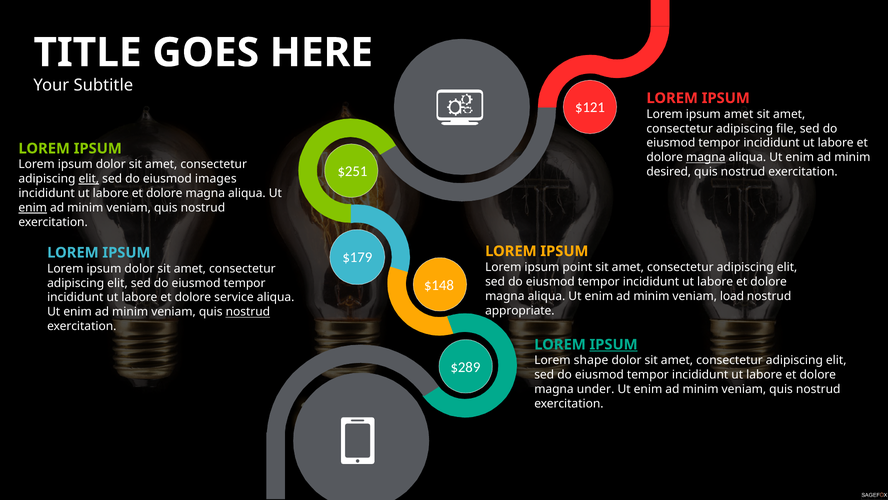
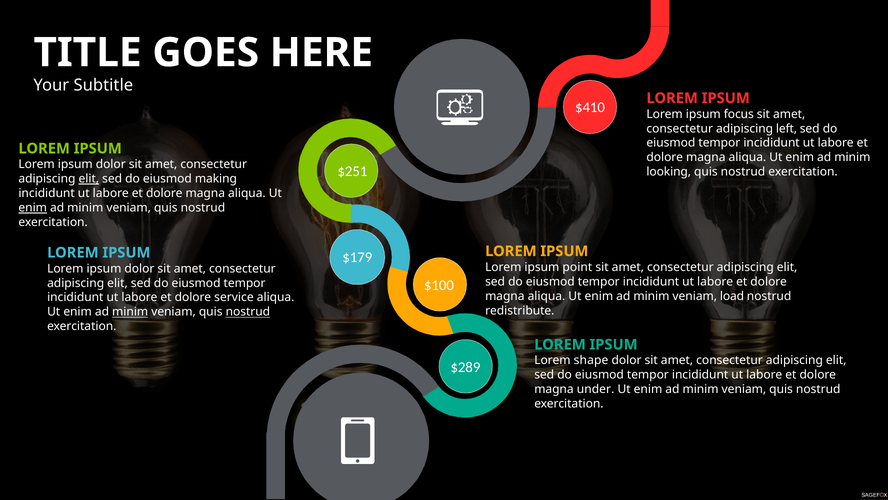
$121: $121 -> $410 (590, 107)
ipsum amet: amet -> focus (739, 114)
file: file -> left (787, 128)
magna underline: present -> none (706, 157)
desired: desired -> looking (669, 172)
images: images -> making (216, 179)
$148: $148 -> $100 (439, 285)
appropriate: appropriate -> redistribute (520, 310)
minim underline: none -> present (130, 312)
IPSUM underline: present -> none (614, 344)
